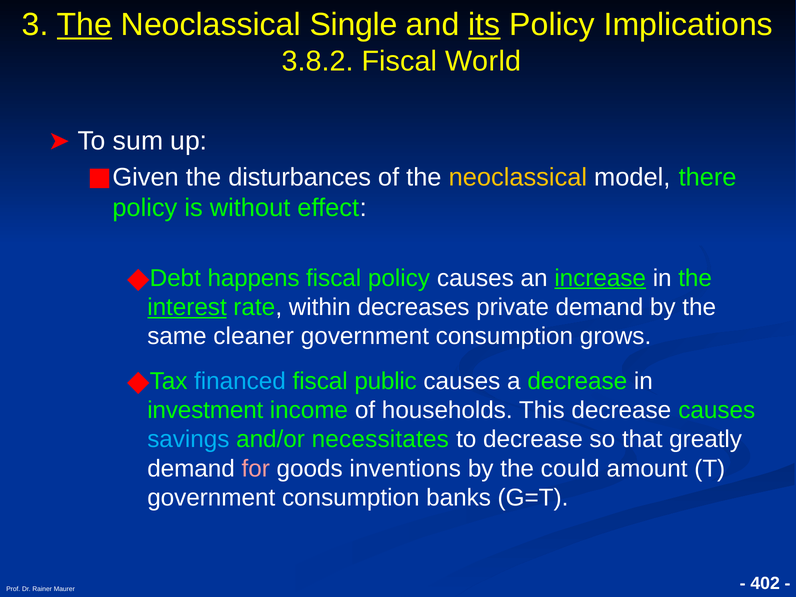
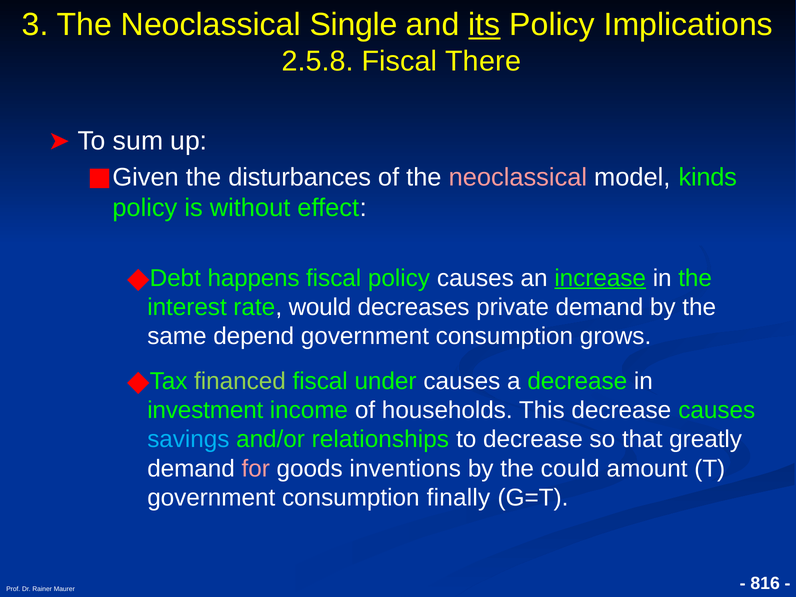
The underline: present -> none (84, 25)
3.8.2: 3.8.2 -> 2.5.8 (318, 61)
World: World -> There (483, 61)
neoclassical colour: yellow -> pink (518, 177)
there: there -> kinds (708, 177)
interest underline: present -> none (187, 307)
within: within -> would (320, 307)
cleaner: cleaner -> depend (254, 336)
financed colour: light blue -> light green (240, 381)
public: public -> under (385, 381)
necessitates: necessitates -> relationships (380, 439)
banks: banks -> finally (458, 498)
402: 402 -> 816 (765, 583)
